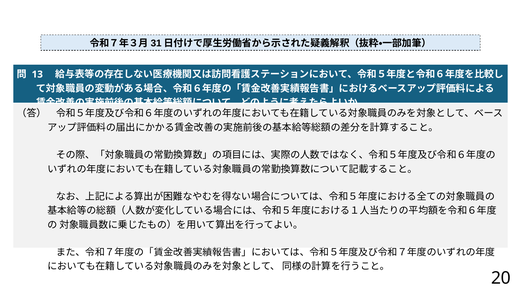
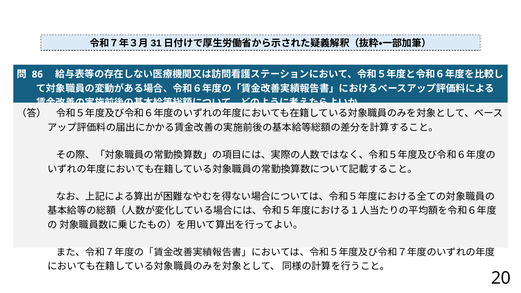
13: 13 -> 86 (37, 74)
